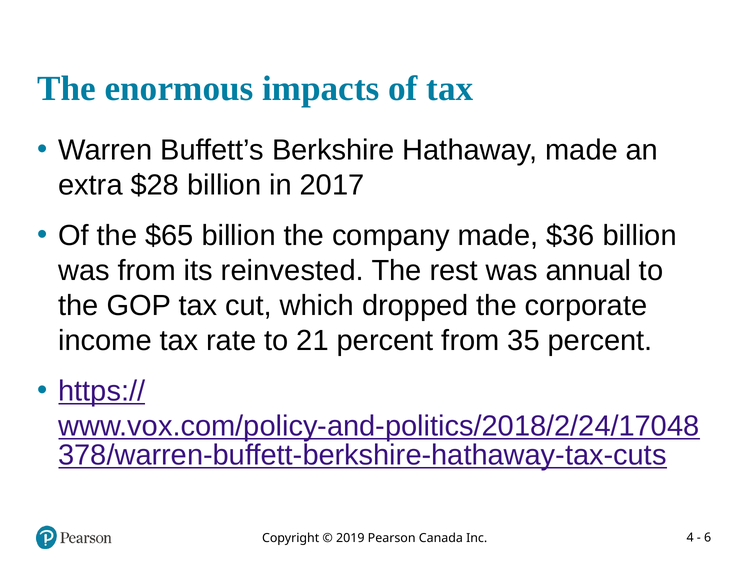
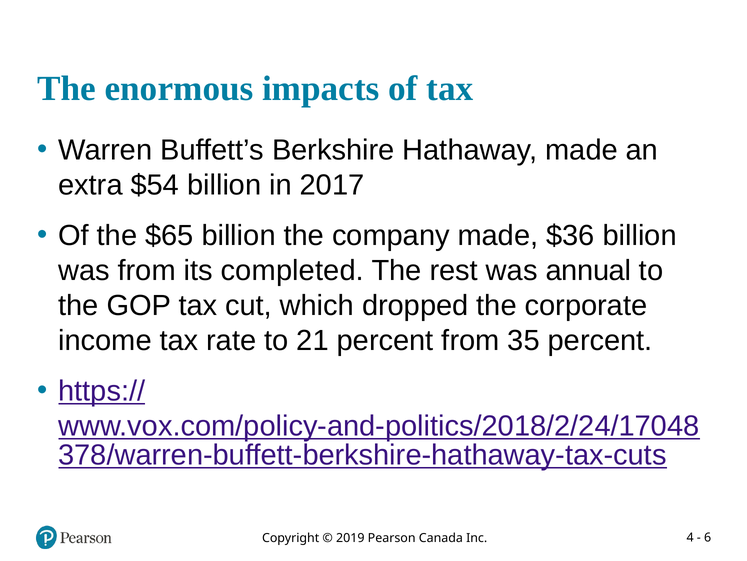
$28: $28 -> $54 (155, 185)
reinvested: reinvested -> completed (292, 270)
